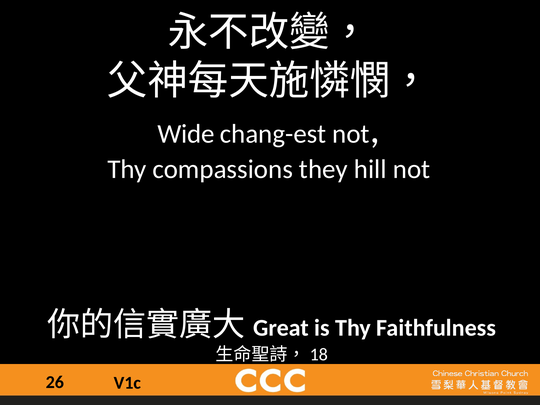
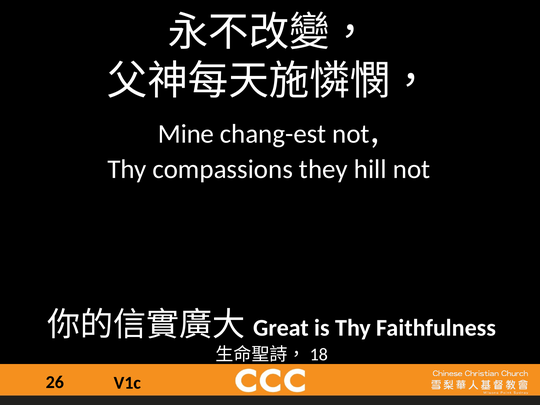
Wide: Wide -> Mine (186, 134)
